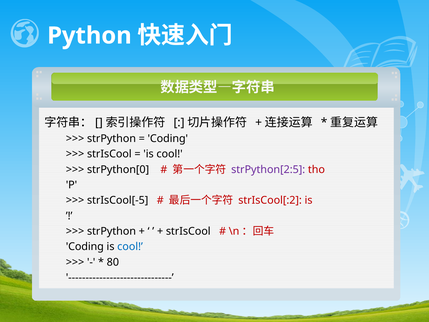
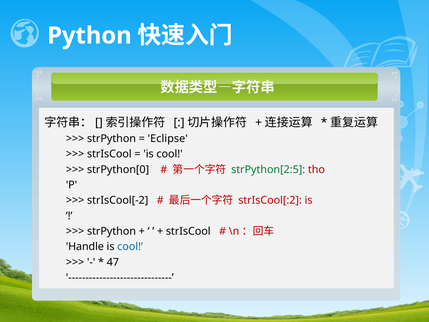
Coding: Coding -> Eclipse (168, 139)
strPython[2:5 colour: purple -> green (268, 169)
strIsCool[-5: strIsCool[-5 -> strIsCool[-2 (118, 200)
Coding: Coding -> Handle (85, 247)
80: 80 -> 47 (113, 262)
